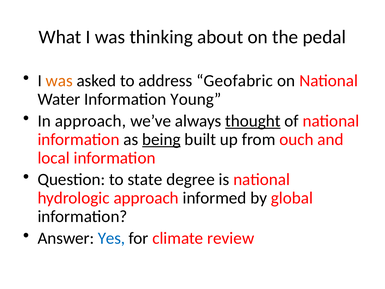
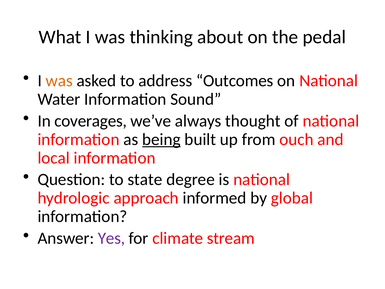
Geofabric: Geofabric -> Outcomes (235, 81)
Young: Young -> Sound (196, 99)
In approach: approach -> coverages (91, 121)
thought underline: present -> none (253, 121)
Yes colour: blue -> purple (111, 238)
review: review -> stream (231, 238)
